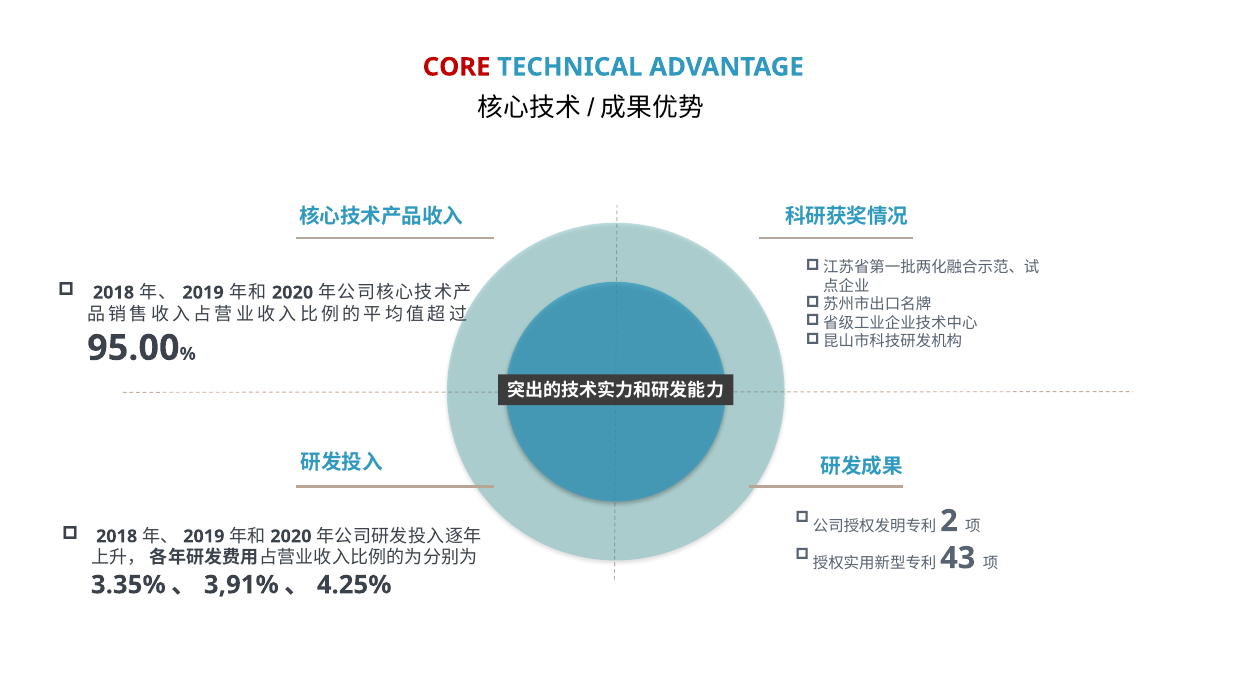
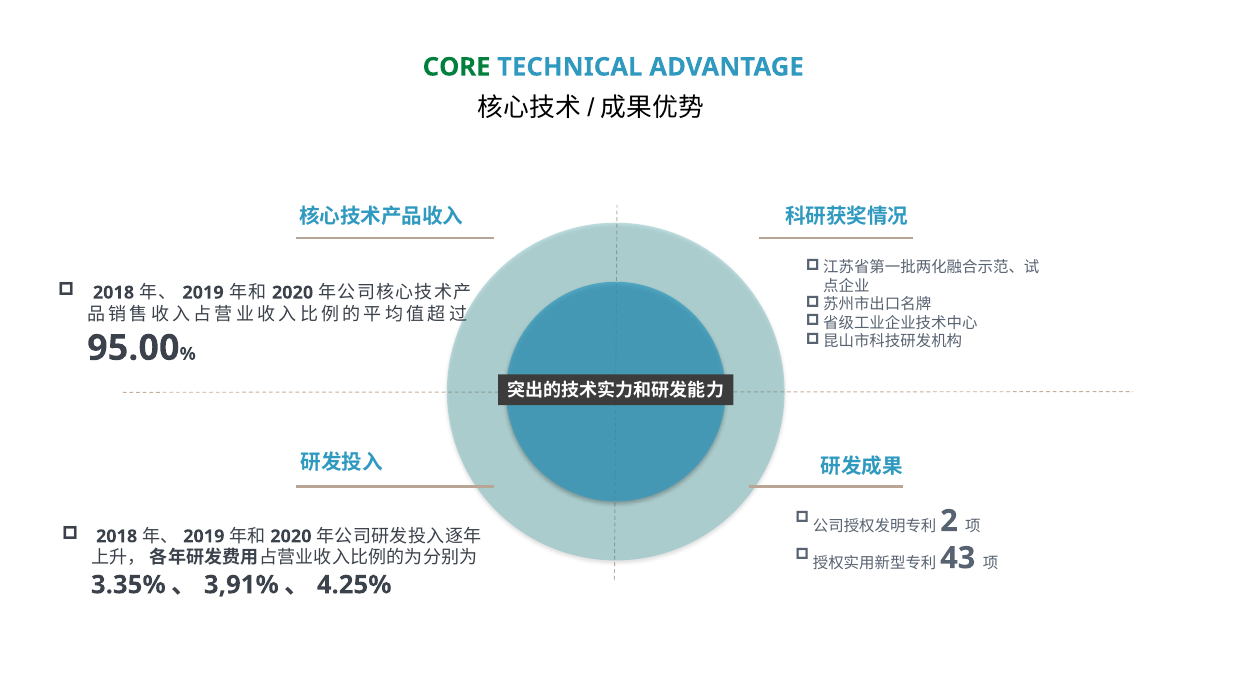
CORE colour: red -> green (457, 67)
